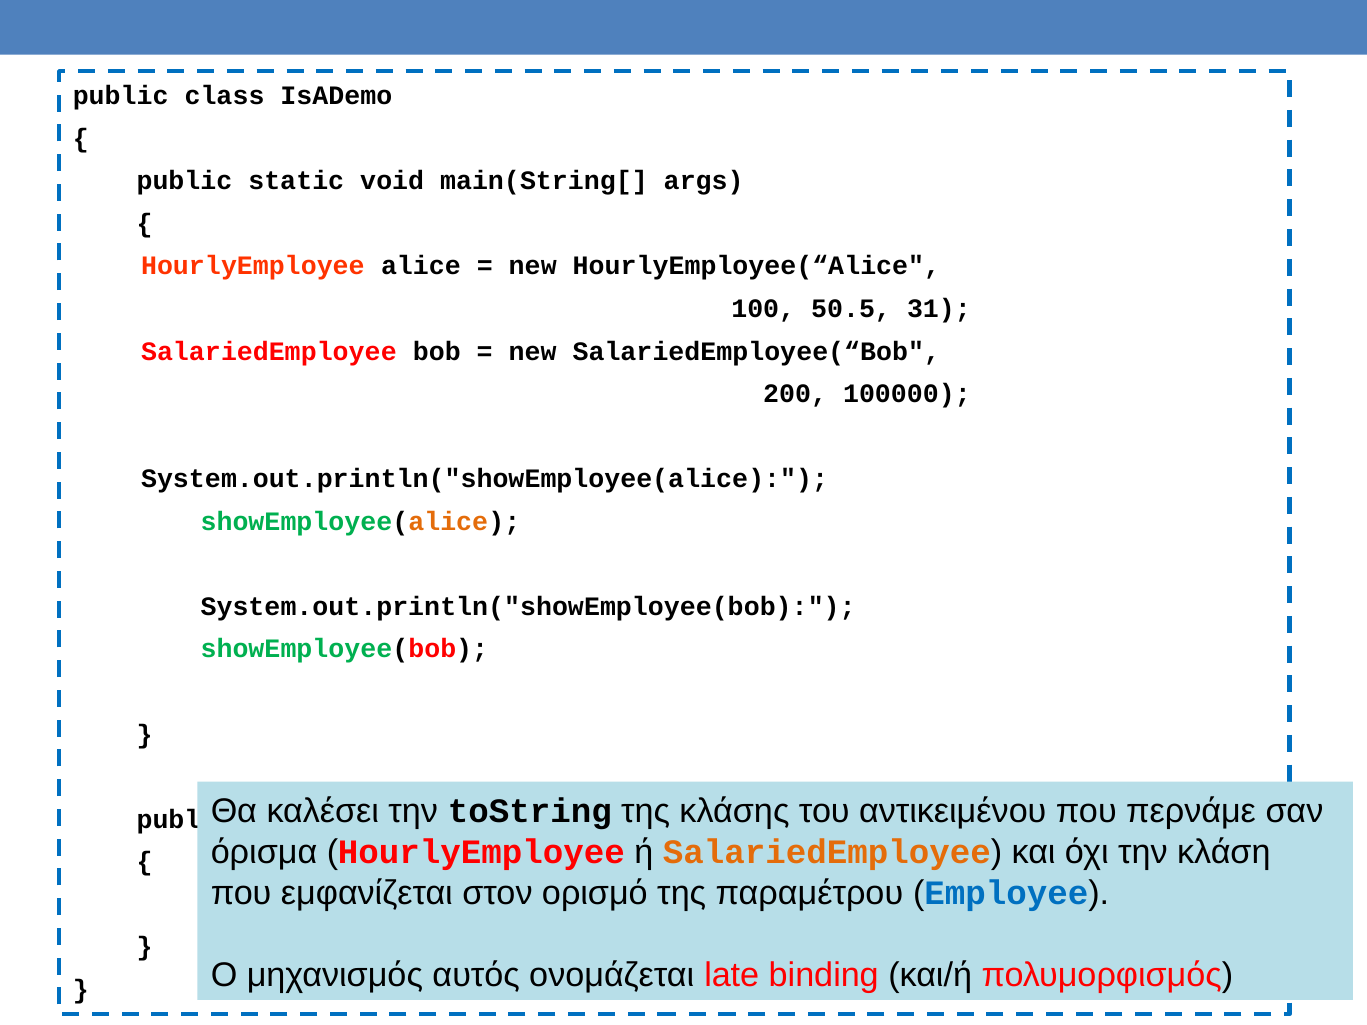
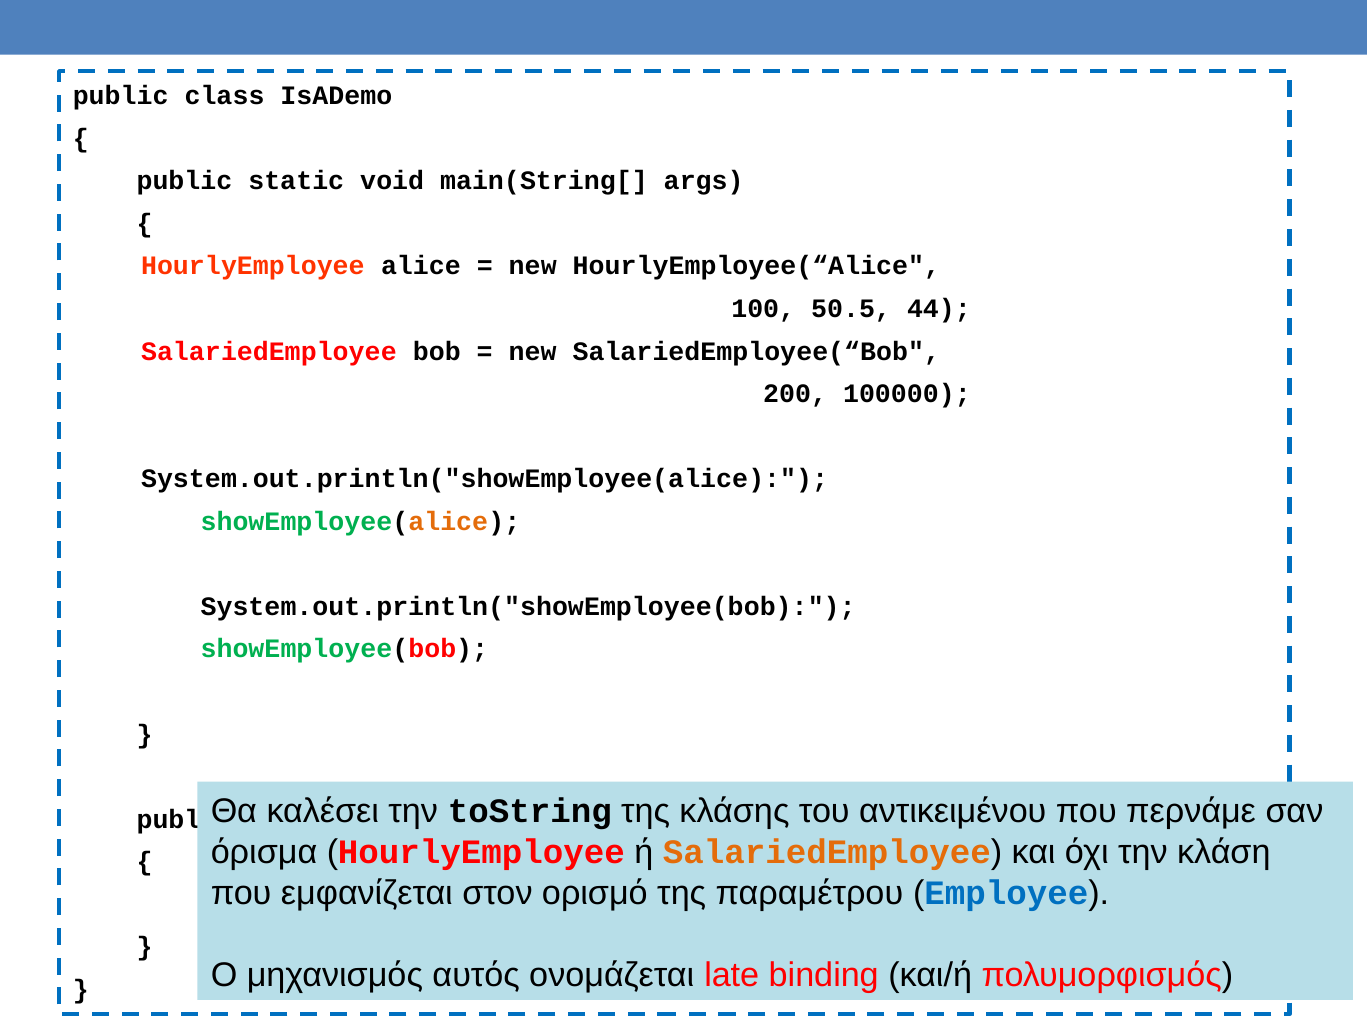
31: 31 -> 44 (939, 309)
